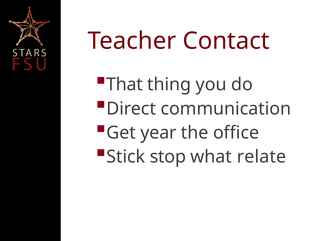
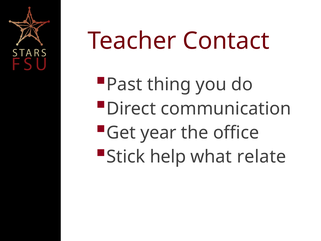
That: That -> Past (124, 84)
stop: stop -> help (168, 157)
